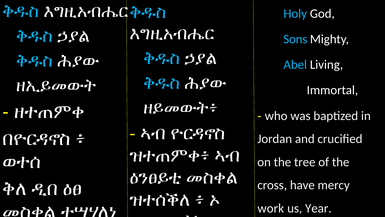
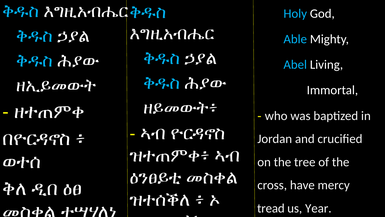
Sons: Sons -> Able (295, 39)
work: work -> tread (271, 208)
